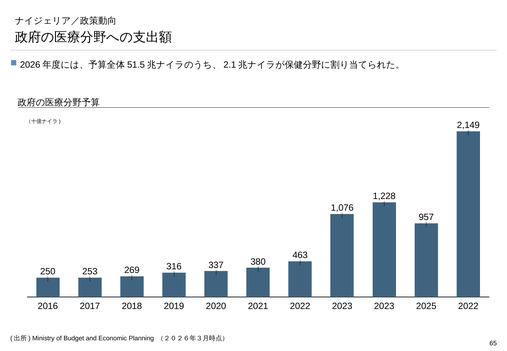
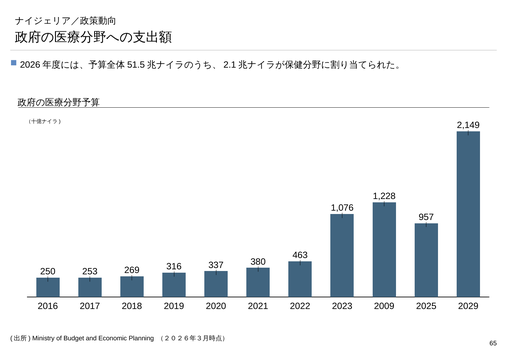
2023 2023: 2023 -> 2009 (384, 306)
2025 2022: 2022 -> 2029 (468, 306)
